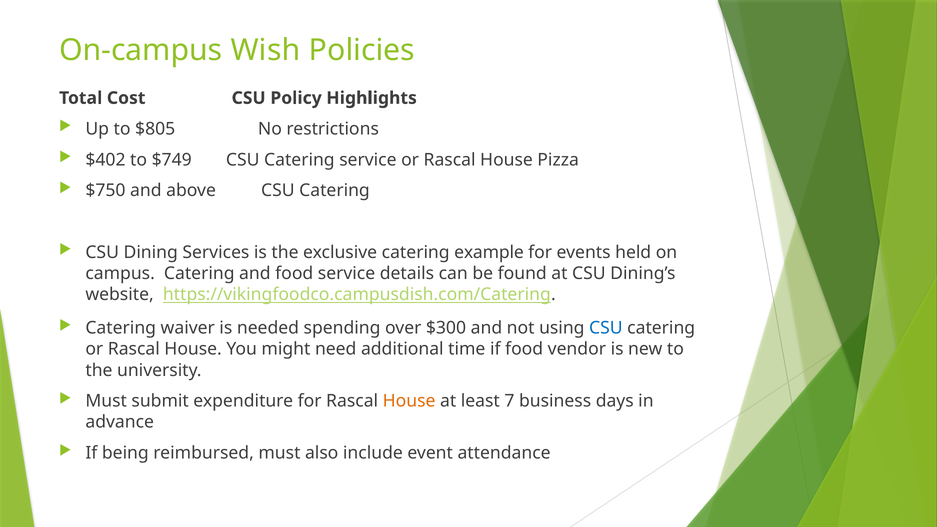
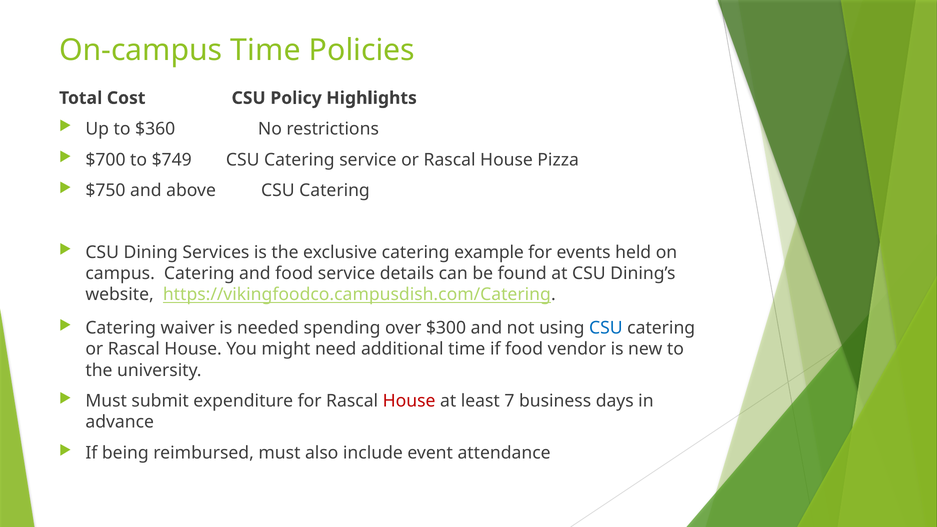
On-campus Wish: Wish -> Time (266, 50)
$805: $805 -> $360 (155, 129)
$402: $402 -> $700 (106, 160)
House colour: orange -> red (409, 401)
